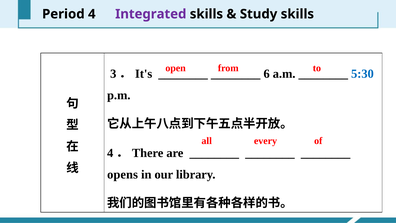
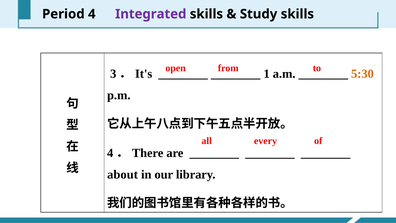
6: 6 -> 1 (267, 74)
5:30 colour: blue -> orange (362, 74)
opens: opens -> about (123, 174)
